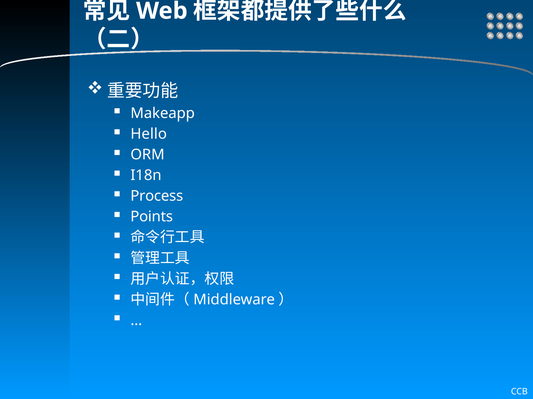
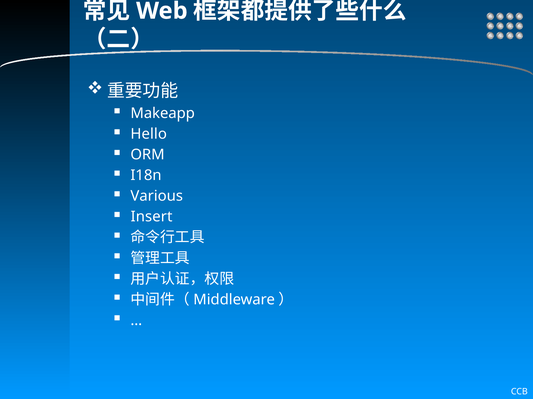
Process: Process -> Various (157, 196)
Points: Points -> Insert (152, 217)
